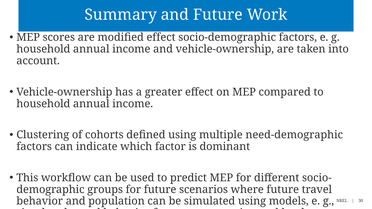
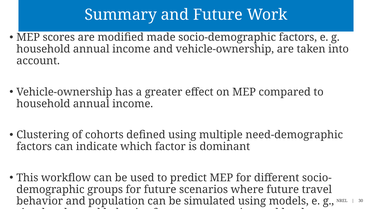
modified effect: effect -> made (161, 37)
